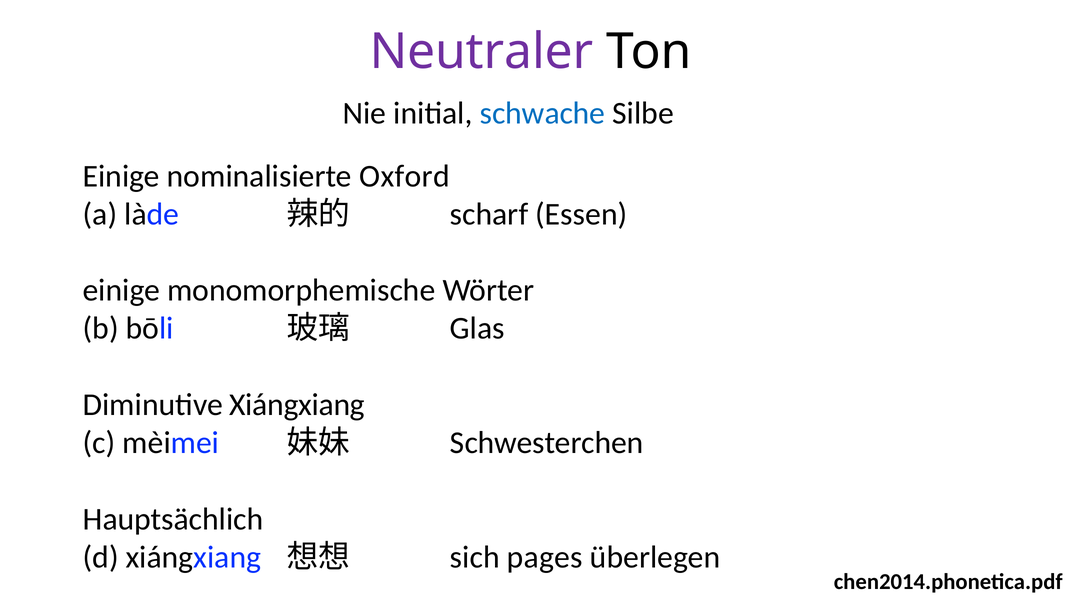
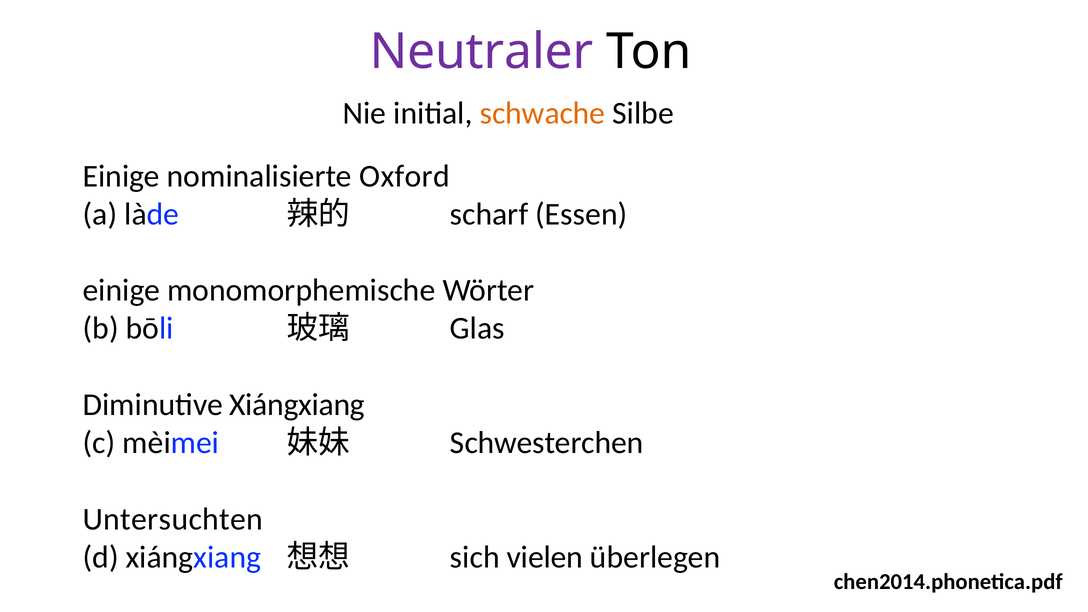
schwache colour: blue -> orange (543, 113)
Hauptsächlich: Hauptsächlich -> Untersuchten (173, 519)
pages: pages -> vielen (545, 557)
